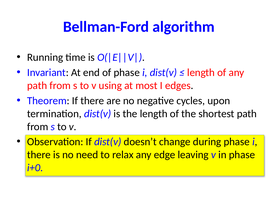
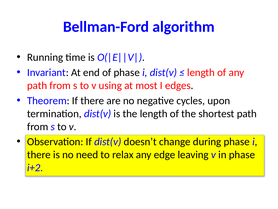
i+0: i+0 -> i+2 (35, 167)
